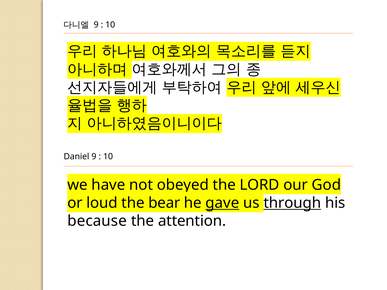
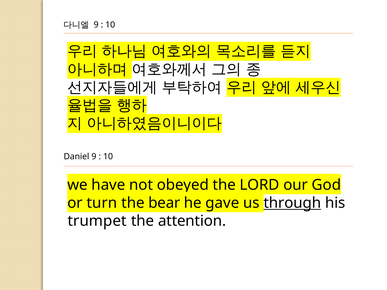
loud: loud -> turn (102, 203)
gave underline: present -> none (222, 203)
because: because -> trumpet (97, 221)
